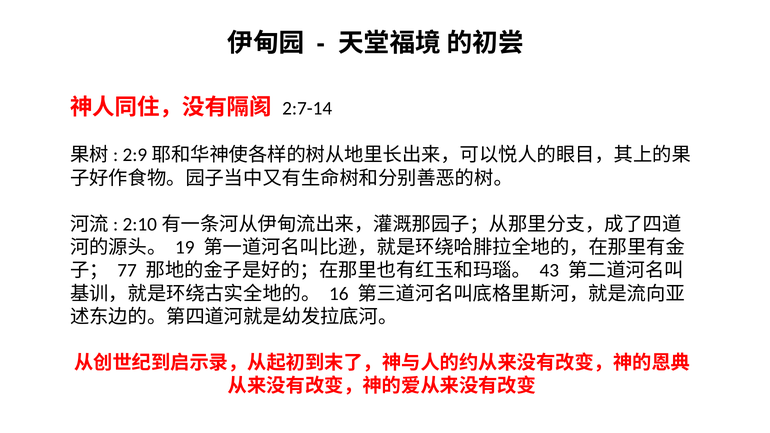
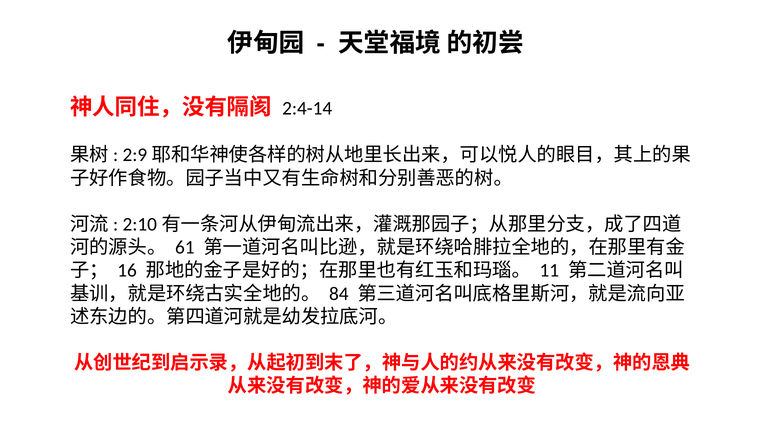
2:7-14: 2:7-14 -> 2:4-14 (307, 108)
19: 19 -> 61 (185, 248)
77: 77 -> 16 (127, 271)
43: 43 -> 11 (549, 271)
16: 16 -> 84 (339, 294)
